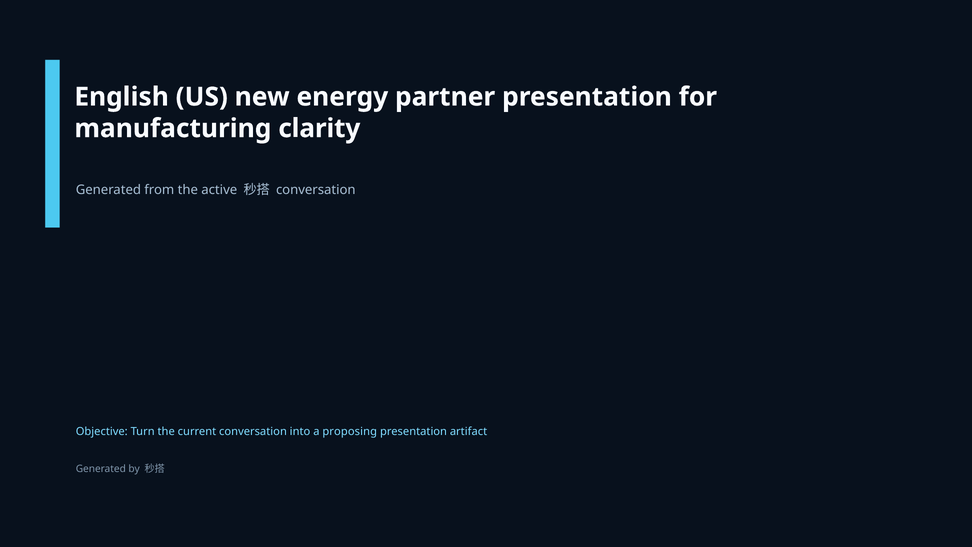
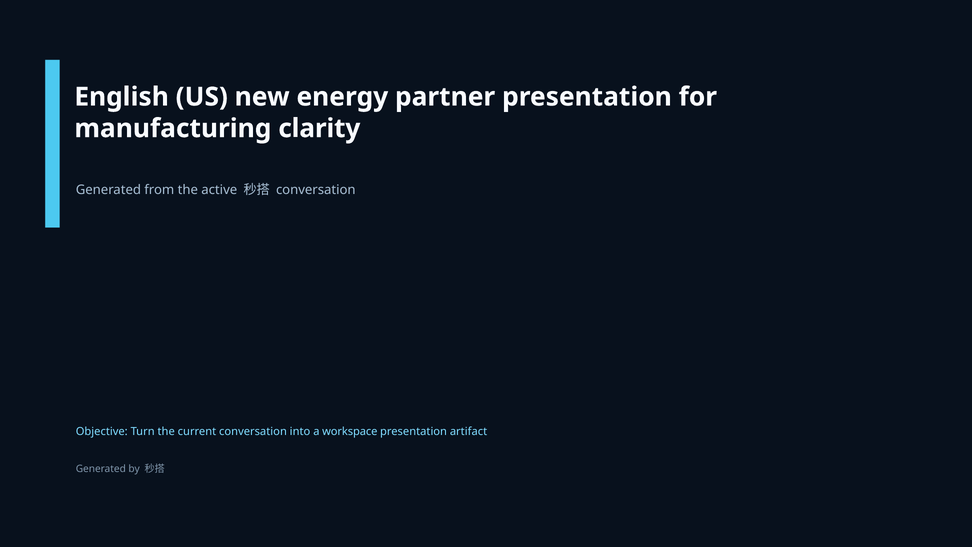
proposing: proposing -> workspace (350, 432)
